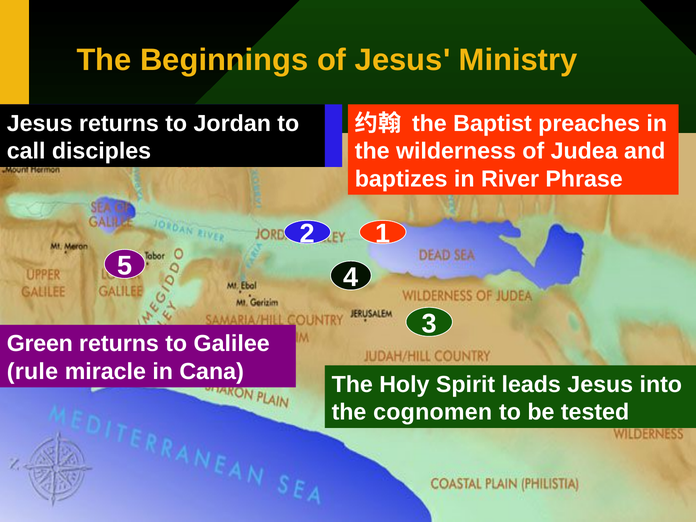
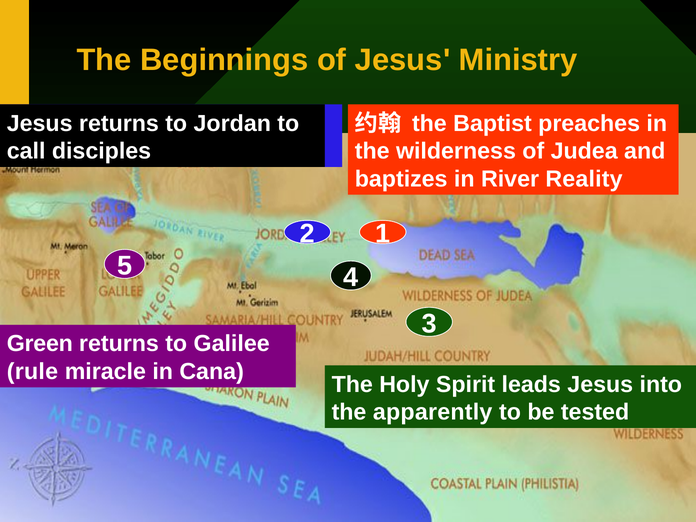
Phrase: Phrase -> Reality (584, 179)
cognomen: cognomen -> apparently (433, 412)
